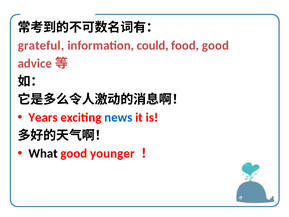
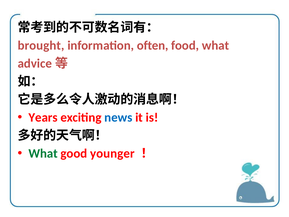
grateful: grateful -> brought (41, 45)
could: could -> often (153, 45)
food good: good -> what (216, 45)
What colour: black -> green (43, 153)
